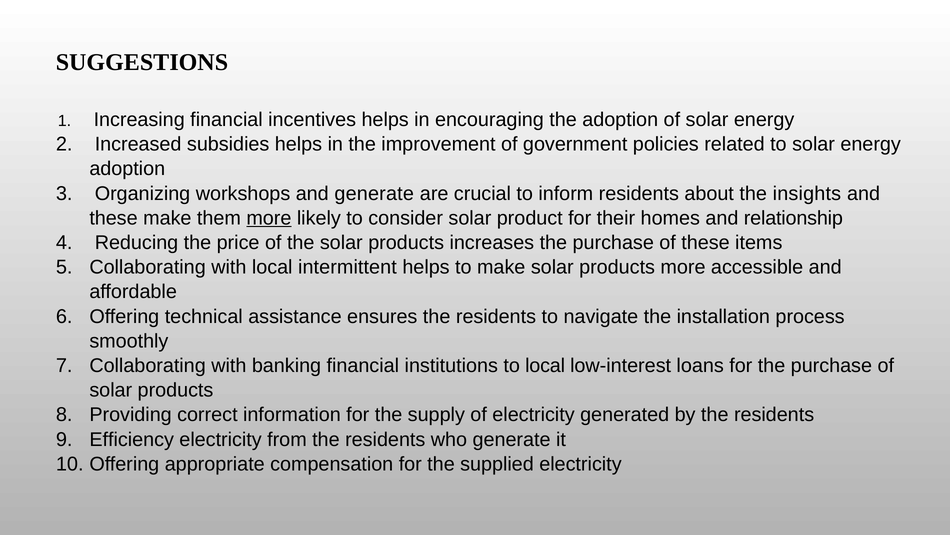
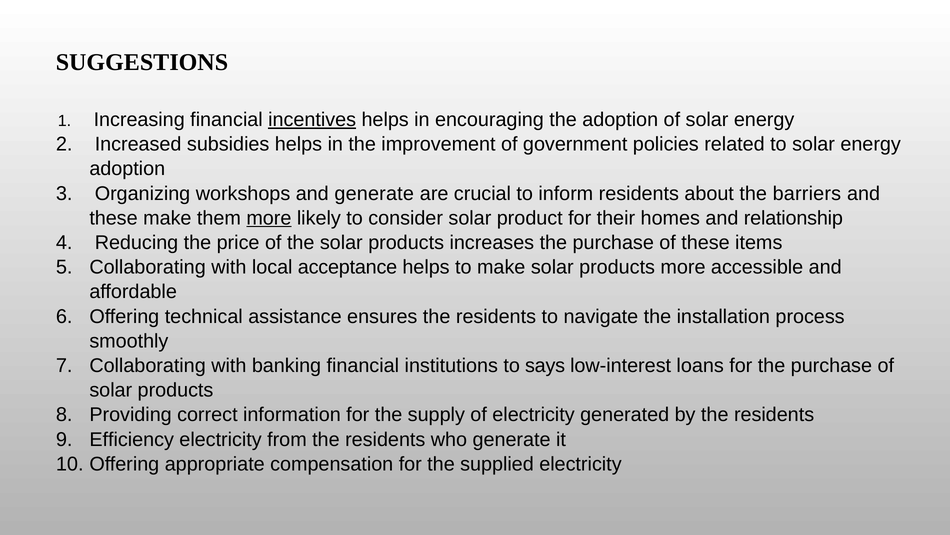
incentives underline: none -> present (312, 120)
insights: insights -> barriers (807, 193)
intermittent: intermittent -> acceptance (348, 267)
to local: local -> says (545, 365)
